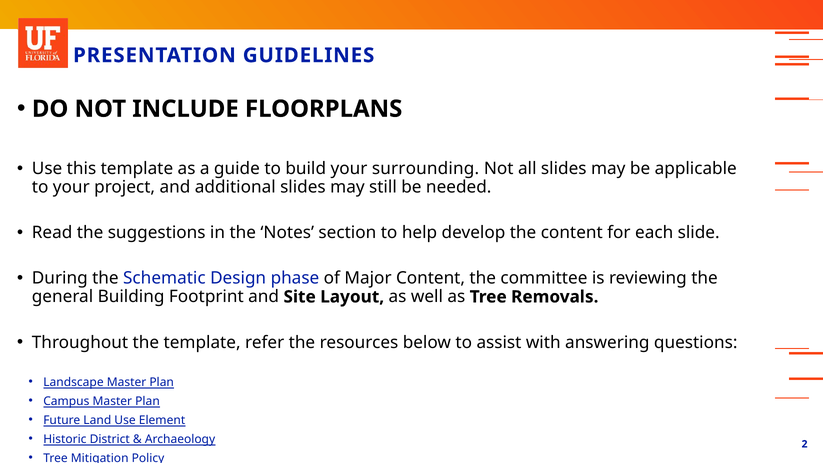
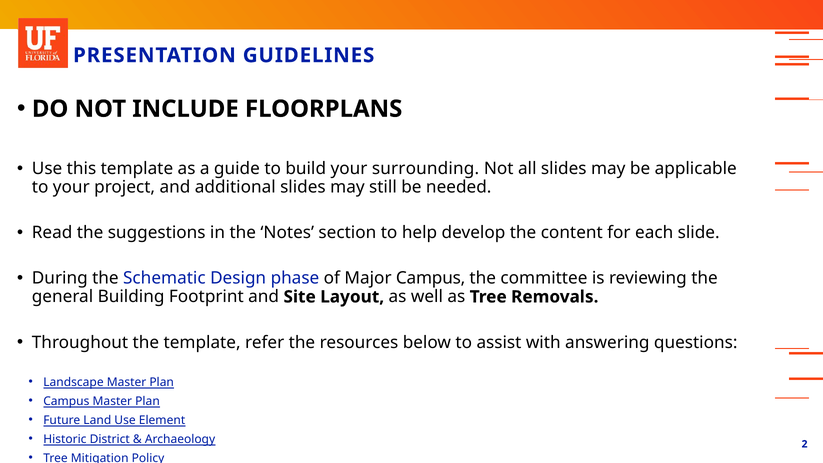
Major Content: Content -> Campus (431, 278)
